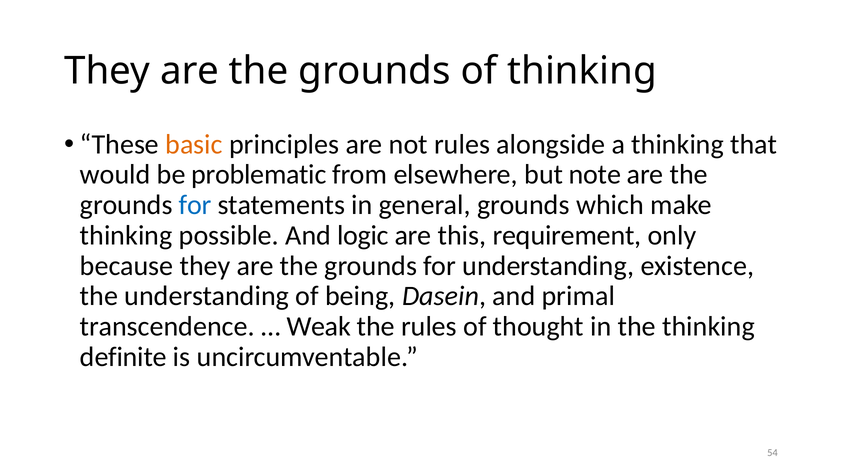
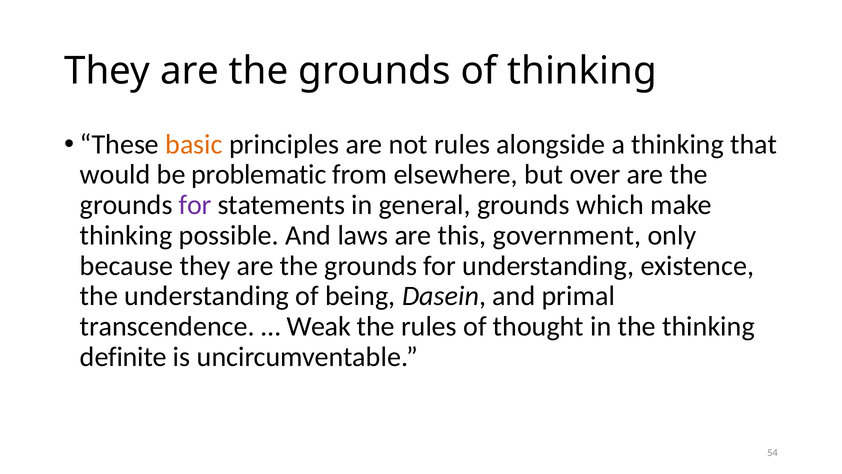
note: note -> over (595, 175)
for colour: blue -> purple (195, 205)
logic: logic -> laws (363, 235)
requirement: requirement -> government (567, 235)
